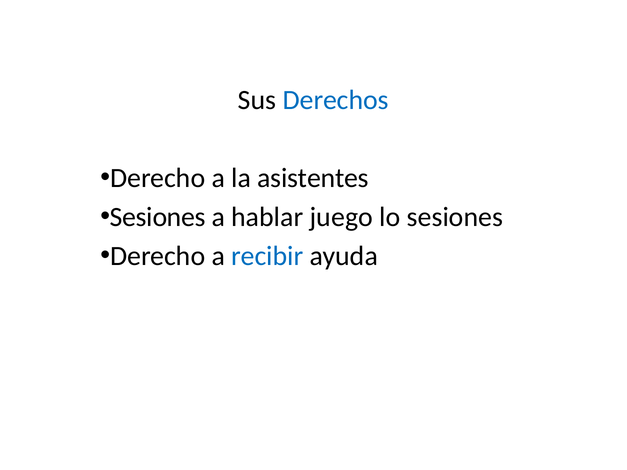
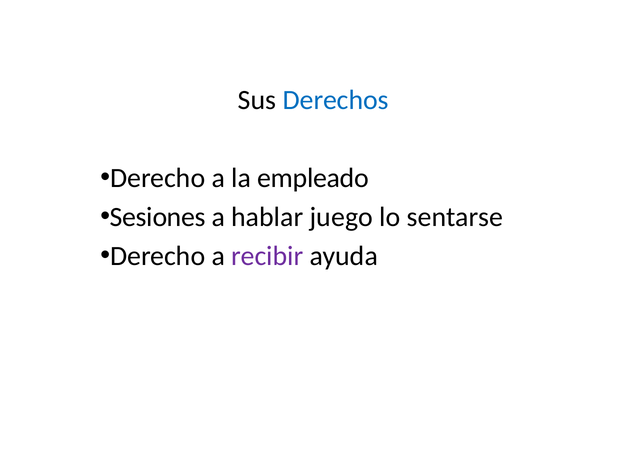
asistentes: asistentes -> empleado (313, 178)
lo sesiones: sesiones -> sentarse (455, 217)
recibir colour: blue -> purple (267, 256)
